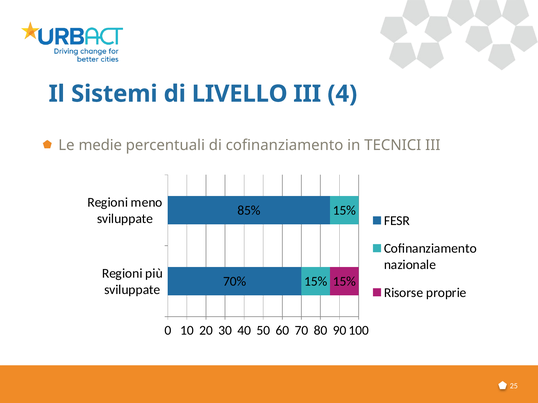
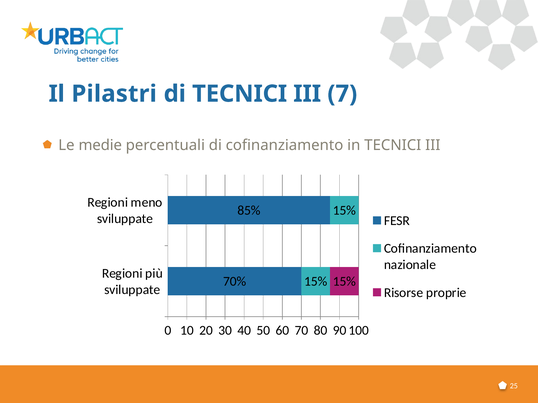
Sistemi: Sistemi -> Pilastri (114, 94)
di LIVELLO: LIVELLO -> TECNICI (240, 94)
4: 4 -> 7 (342, 94)
